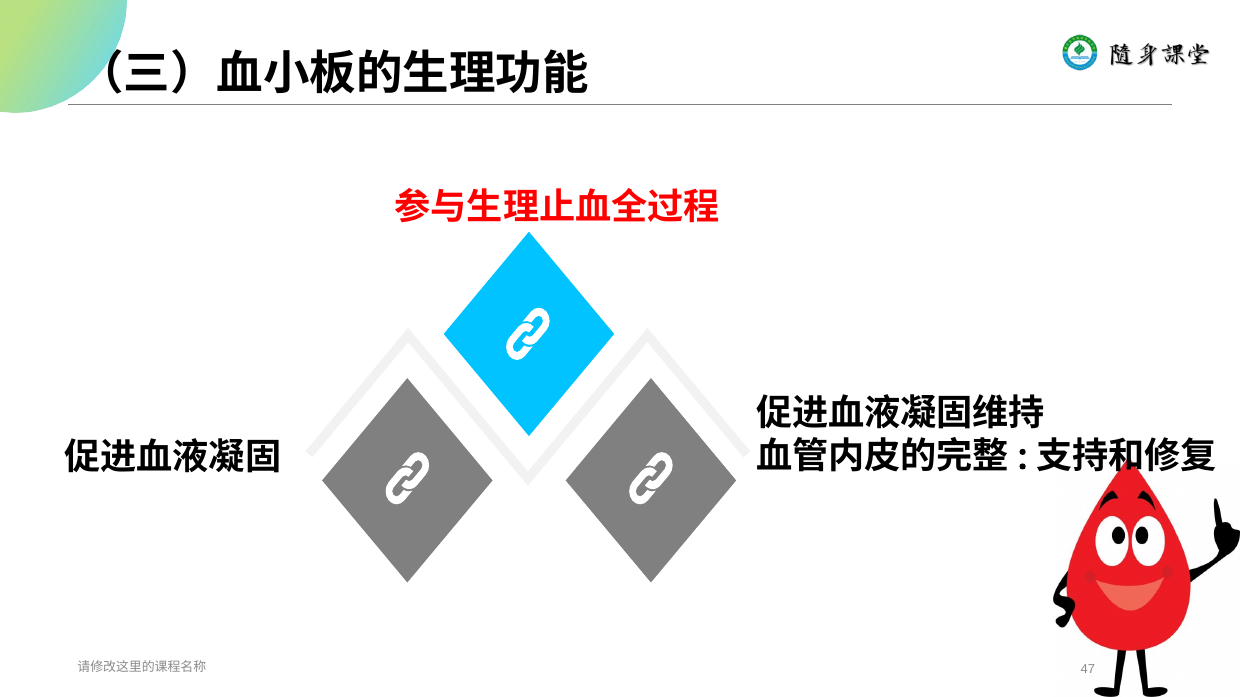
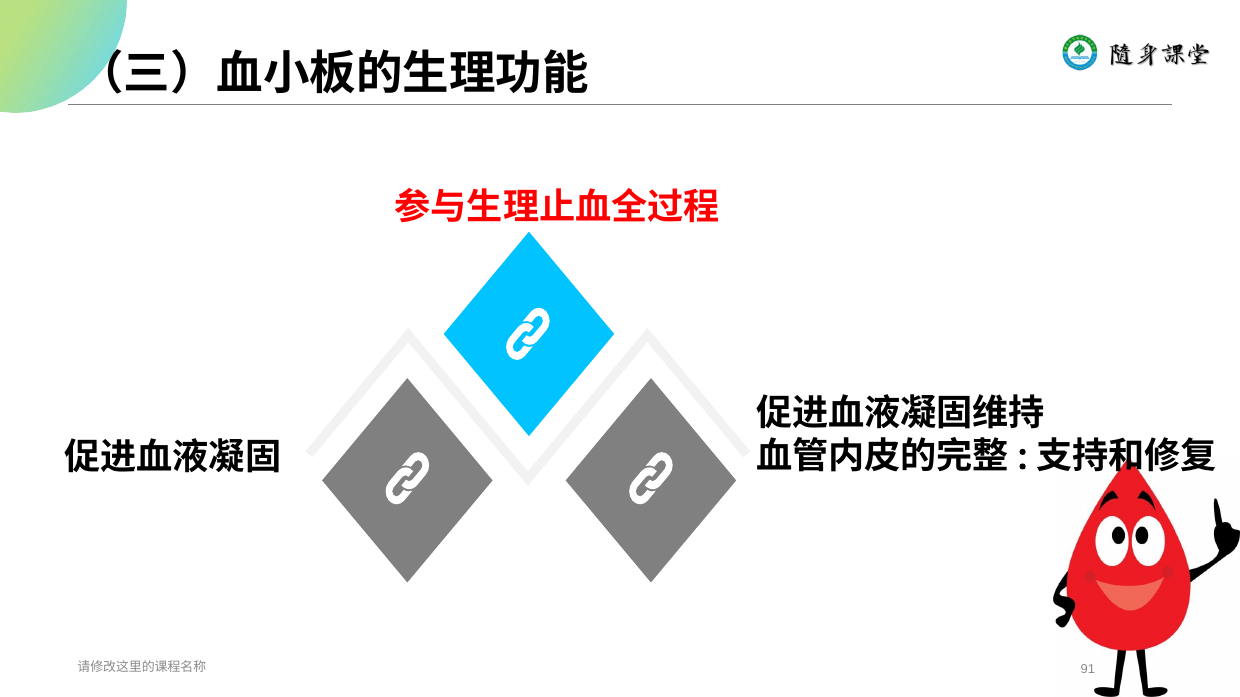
47: 47 -> 91 (1088, 670)
